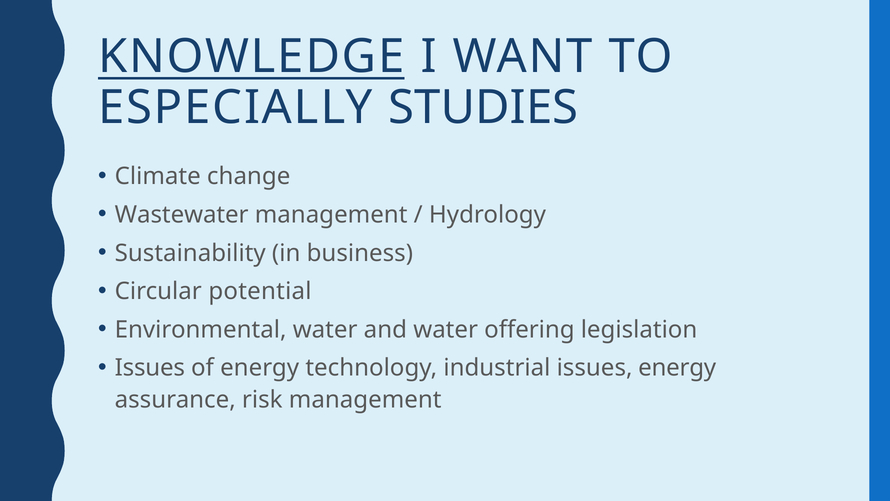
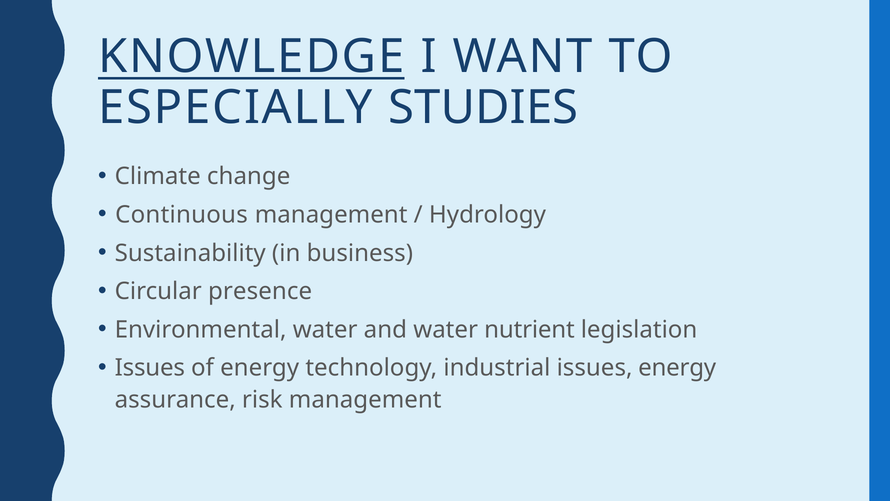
Wastewater: Wastewater -> Continuous (182, 215)
potential: potential -> presence (260, 291)
offering: offering -> nutrient (529, 329)
